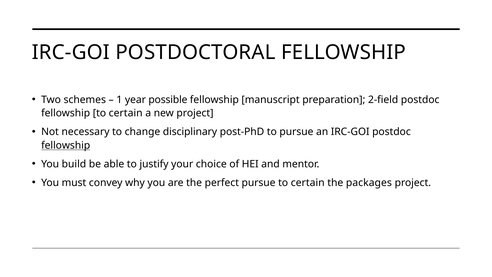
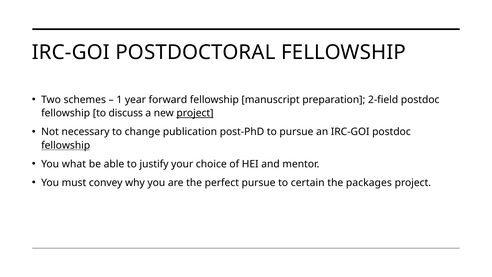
possible: possible -> forward (168, 100)
fellowship to certain: certain -> discuss (126, 113)
project underline: none -> present (195, 113)
disciplinary: disciplinary -> publication (190, 132)
build: build -> what (74, 164)
